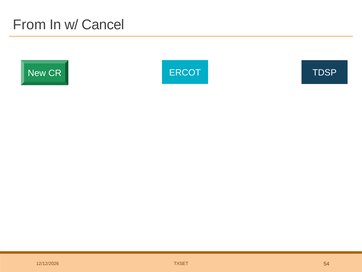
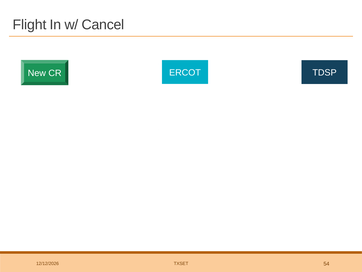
From: From -> Flight (30, 25)
